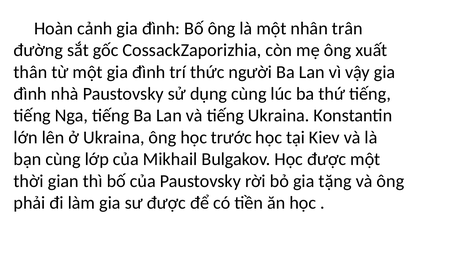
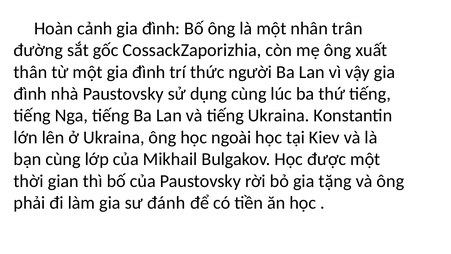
trước: trước -> ngoài (231, 137)
sư được: được -> đánh (166, 203)
